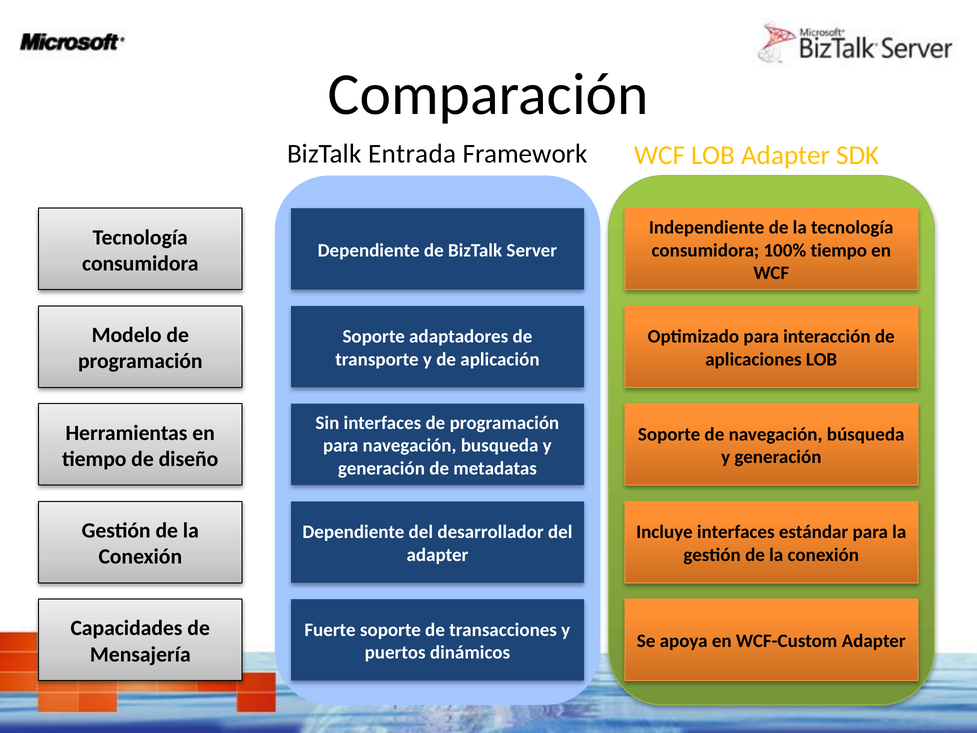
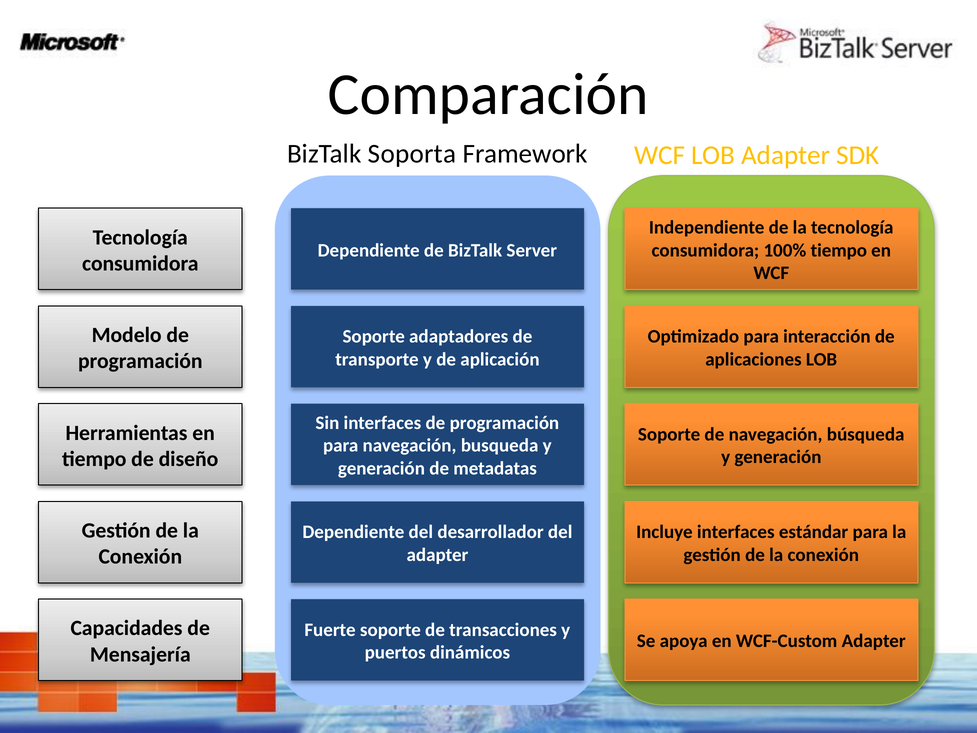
Entrada: Entrada -> Soporta (412, 154)
